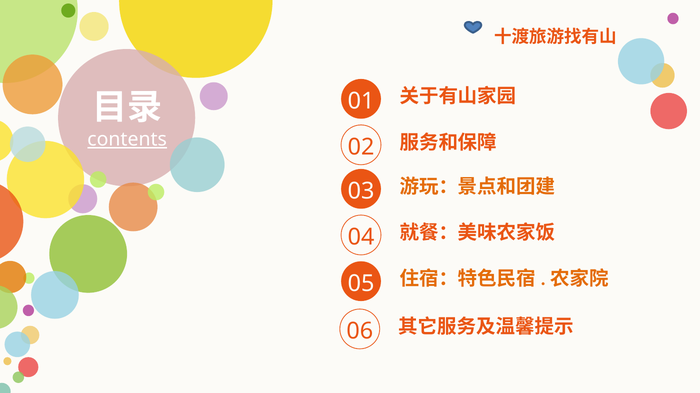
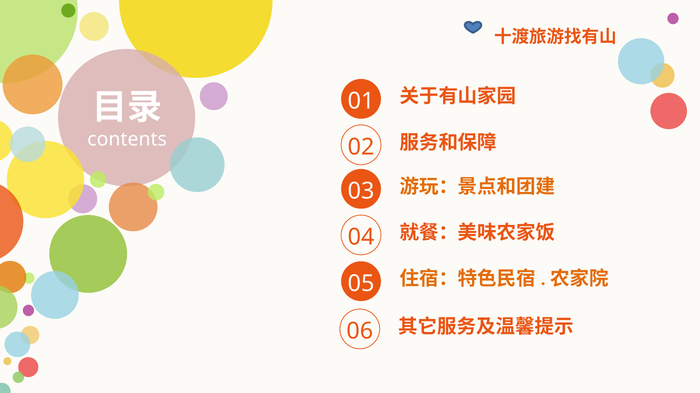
contents underline: present -> none (127, 140)
